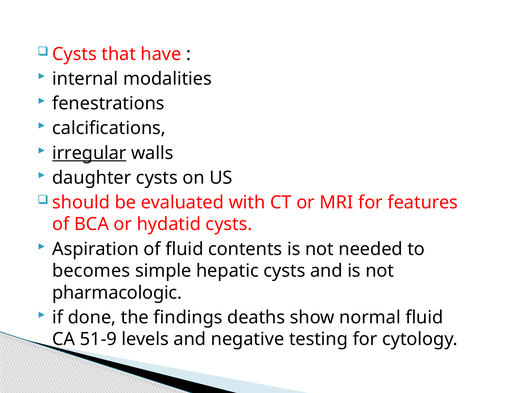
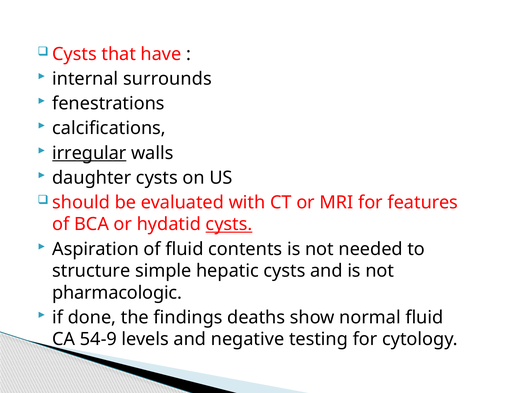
modalities: modalities -> surrounds (167, 79)
cysts underline: none -> present (229, 224)
becomes: becomes -> structure (91, 270)
51-9: 51-9 -> 54-9 (98, 339)
